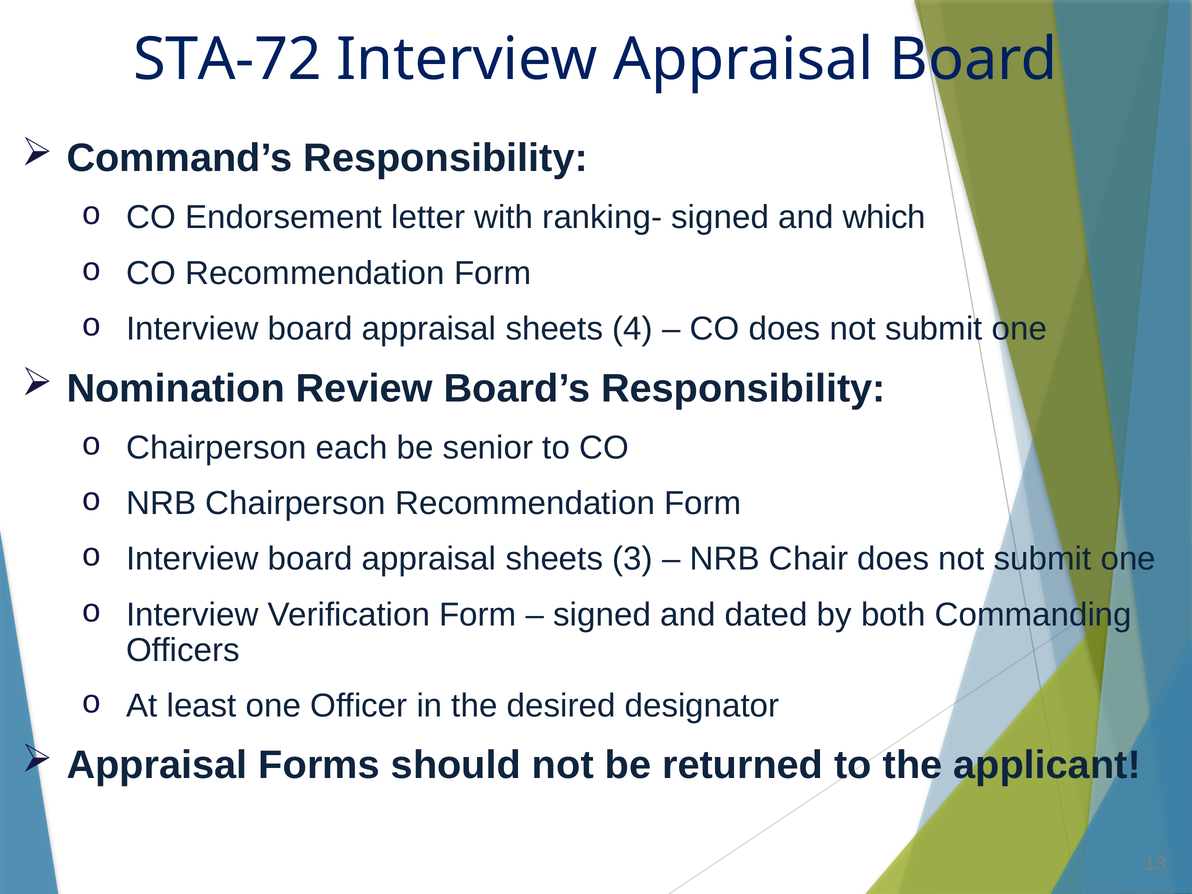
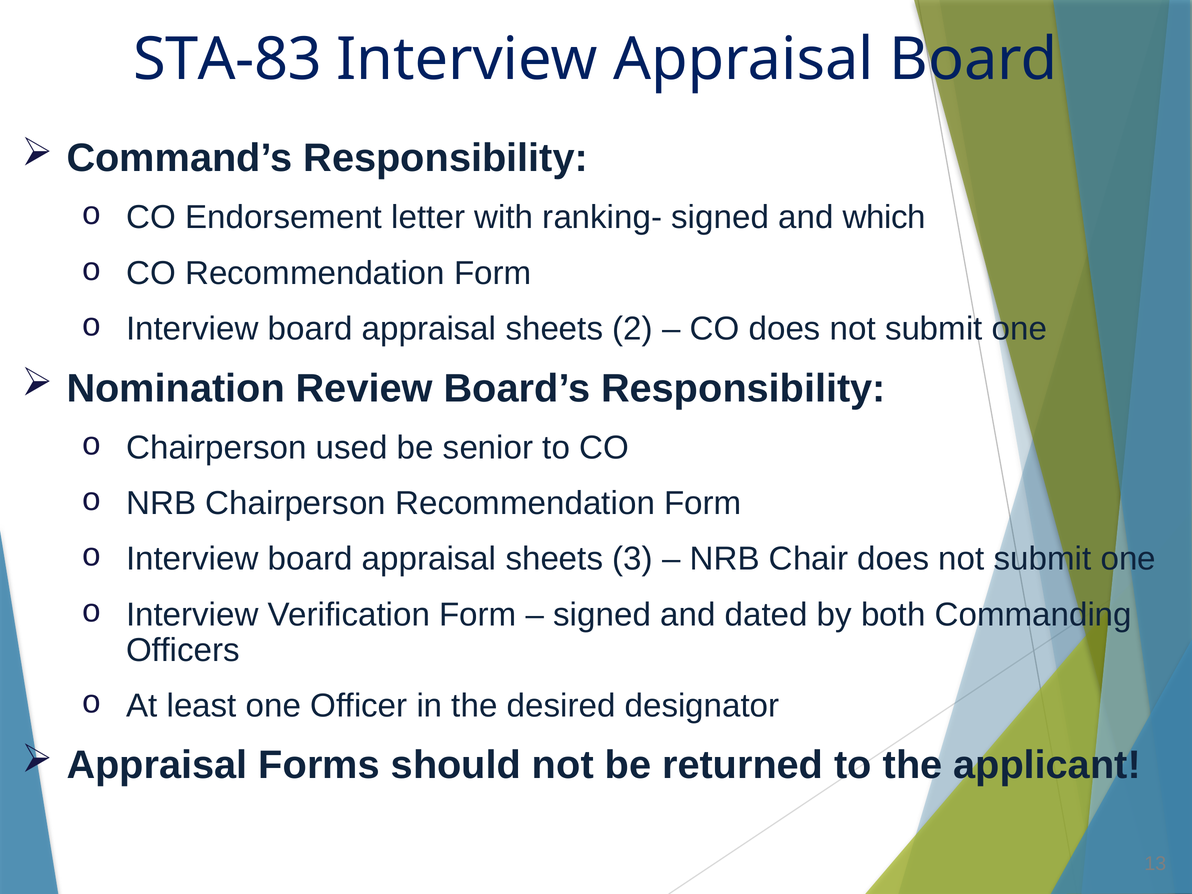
STA-72: STA-72 -> STA-83 (227, 59)
4: 4 -> 2 (633, 329)
each: each -> used (352, 448)
